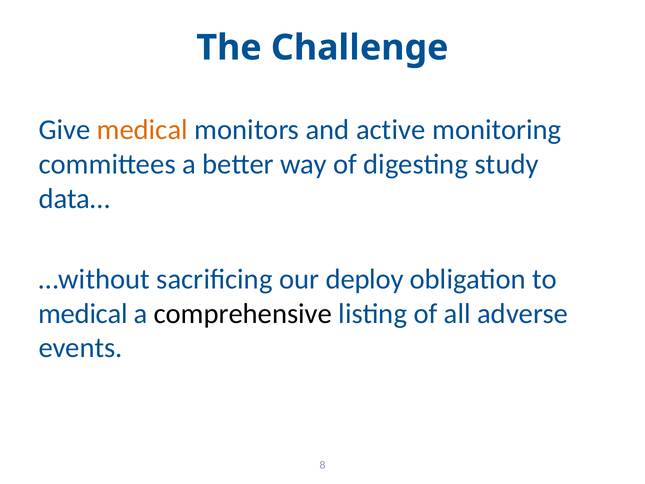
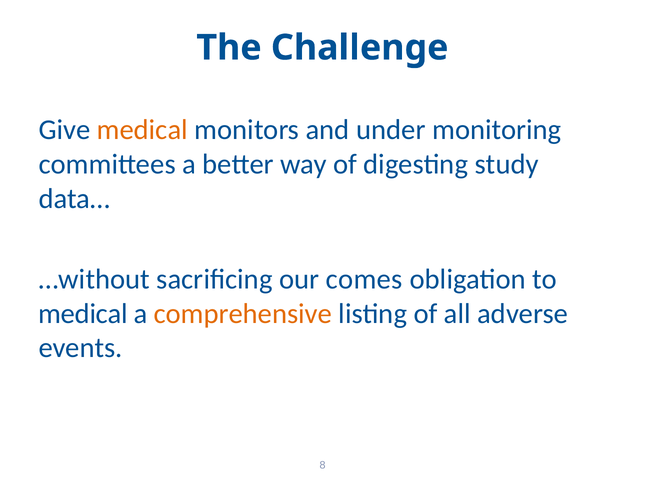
active: active -> under (391, 130)
deploy: deploy -> comes (364, 279)
comprehensive colour: black -> orange (243, 313)
